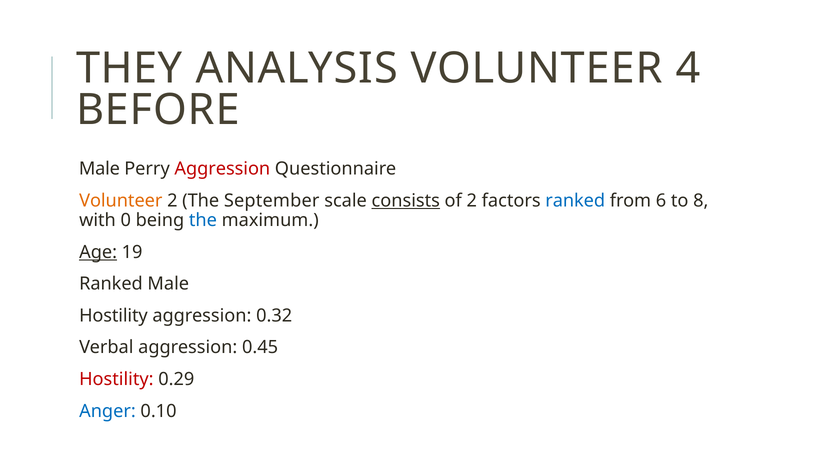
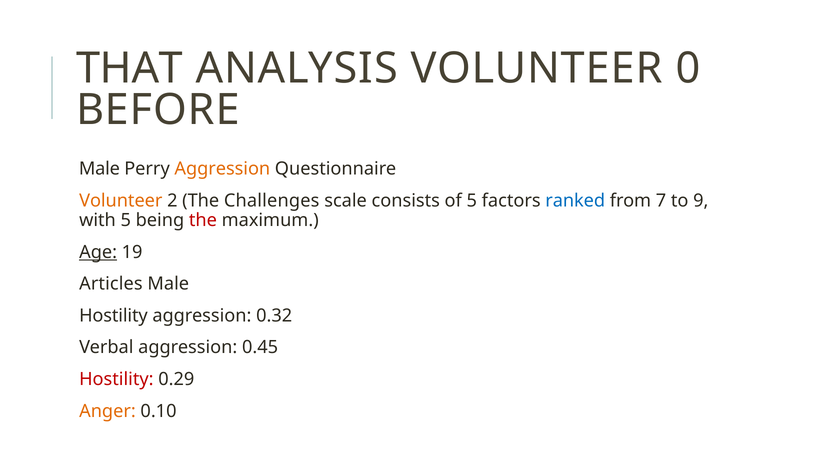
THEY: THEY -> THAT (130, 68)
4: 4 -> 0 (688, 68)
Aggression colour: red -> orange (222, 169)
September: September -> Challenges (272, 200)
consists underline: present -> none (406, 200)
of 2: 2 -> 5 (472, 200)
6: 6 -> 7 (661, 200)
8: 8 -> 9 (701, 200)
with 0: 0 -> 5 (126, 220)
the colour: blue -> red (203, 220)
Ranked: Ranked -> Articles (111, 284)
Anger colour: blue -> orange (107, 411)
